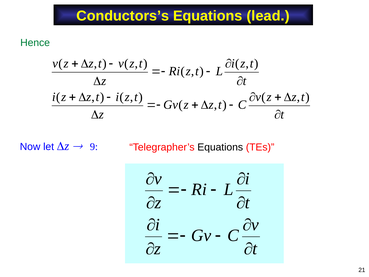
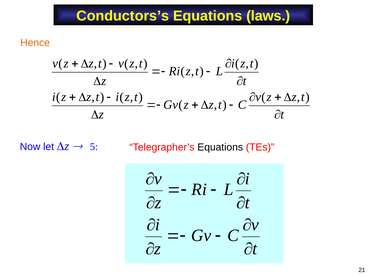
lead: lead -> laws (268, 16)
Hence colour: green -> orange (35, 43)
9: 9 -> 5 (94, 147)
